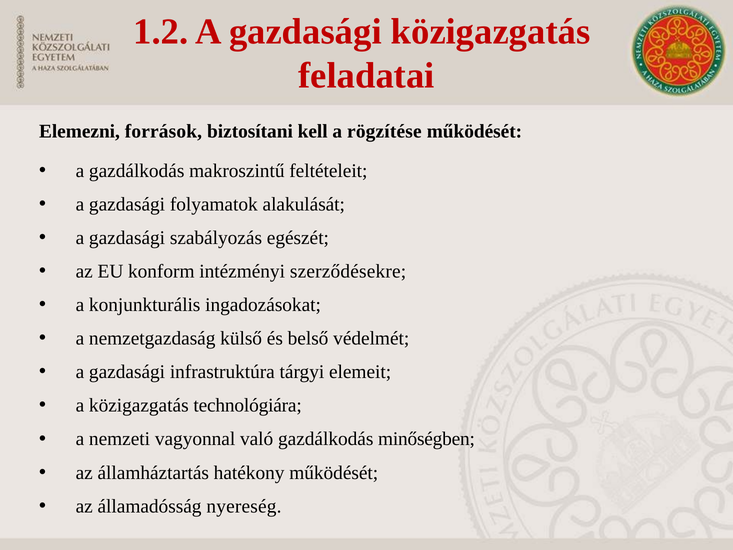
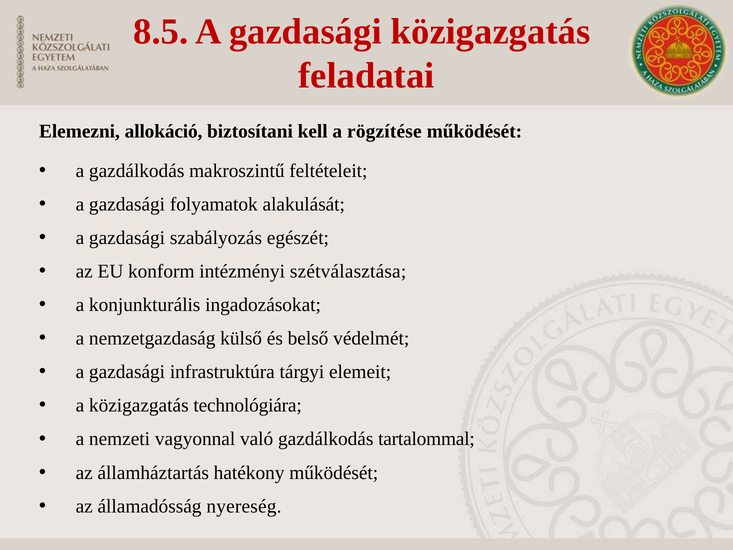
1.2: 1.2 -> 8.5 (161, 31)
források: források -> allokáció (164, 131)
szerződésekre: szerződésekre -> szétválasztása (348, 271)
minőségben: minőségben -> tartalommal (426, 439)
